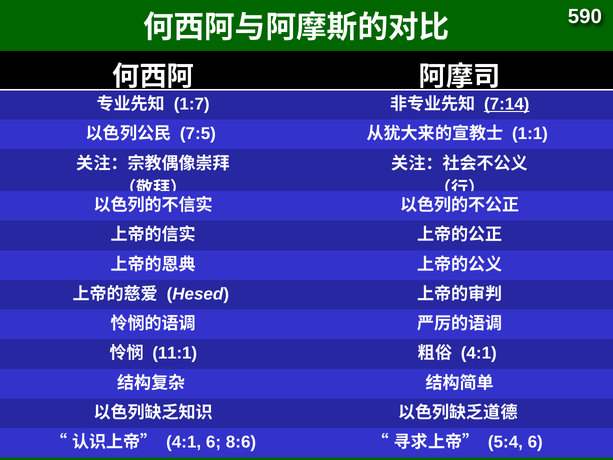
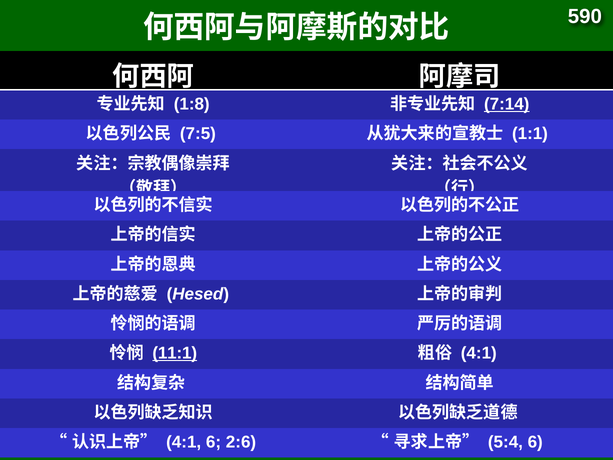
1:7: 1:7 -> 1:8 (192, 104)
11:1 underline: none -> present (175, 353)
8:6: 8:6 -> 2:6 (241, 442)
